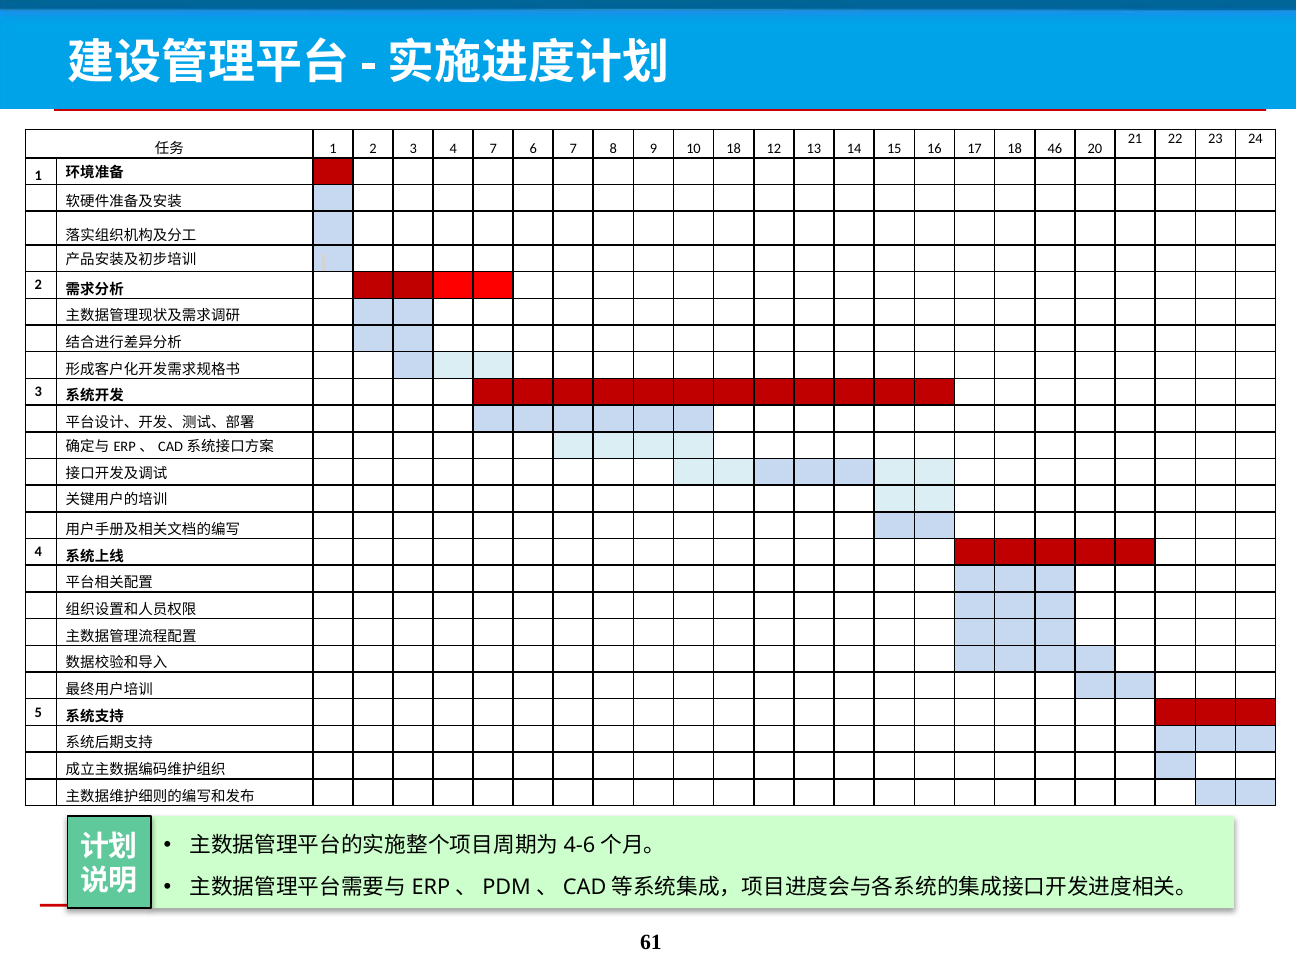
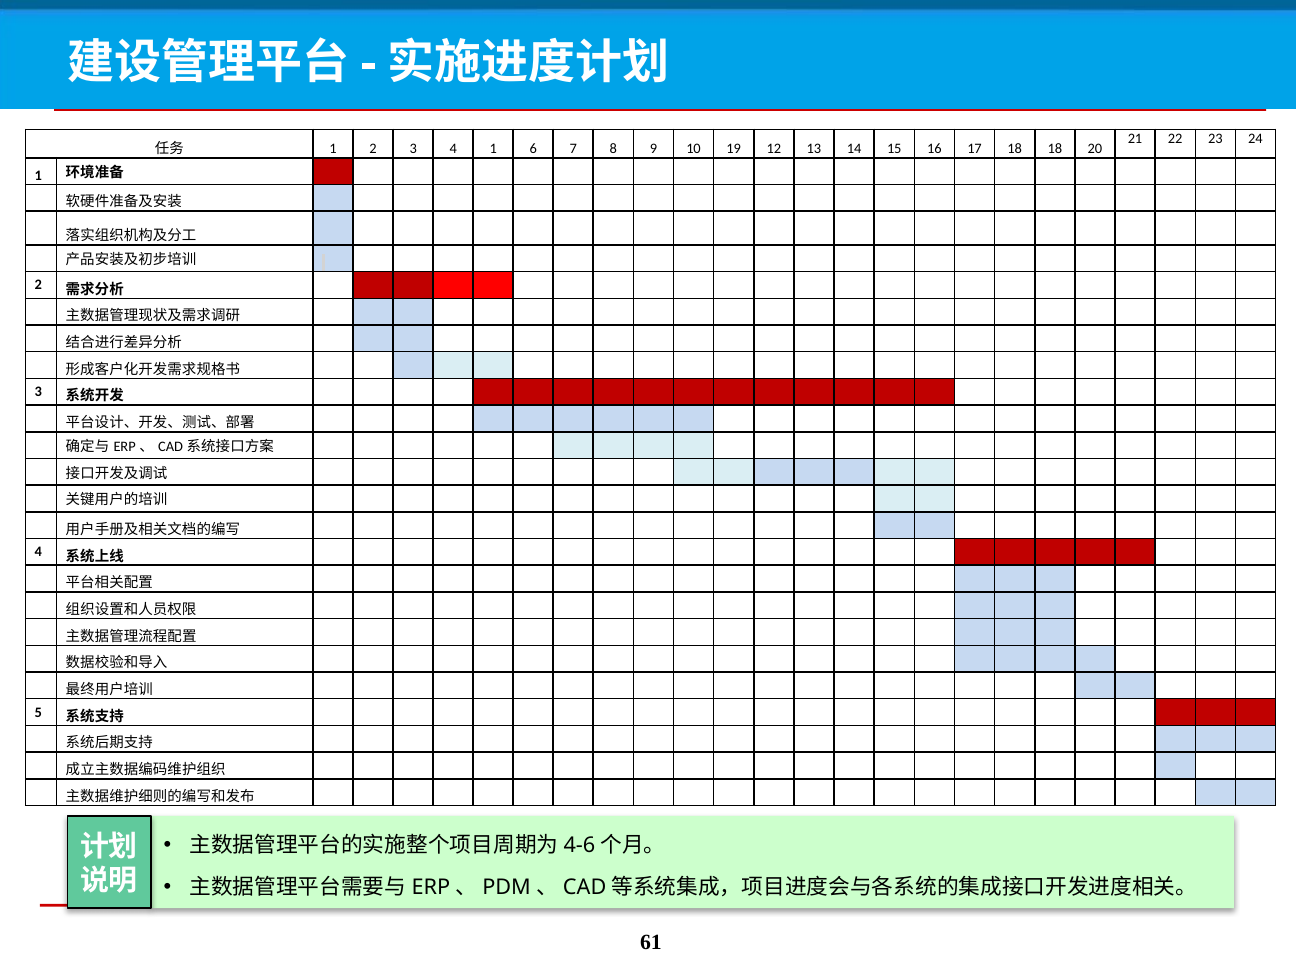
4 7: 7 -> 1 (493, 149)
10 18: 18 -> 19 (734, 149)
18 46: 46 -> 18 (1055, 149)
